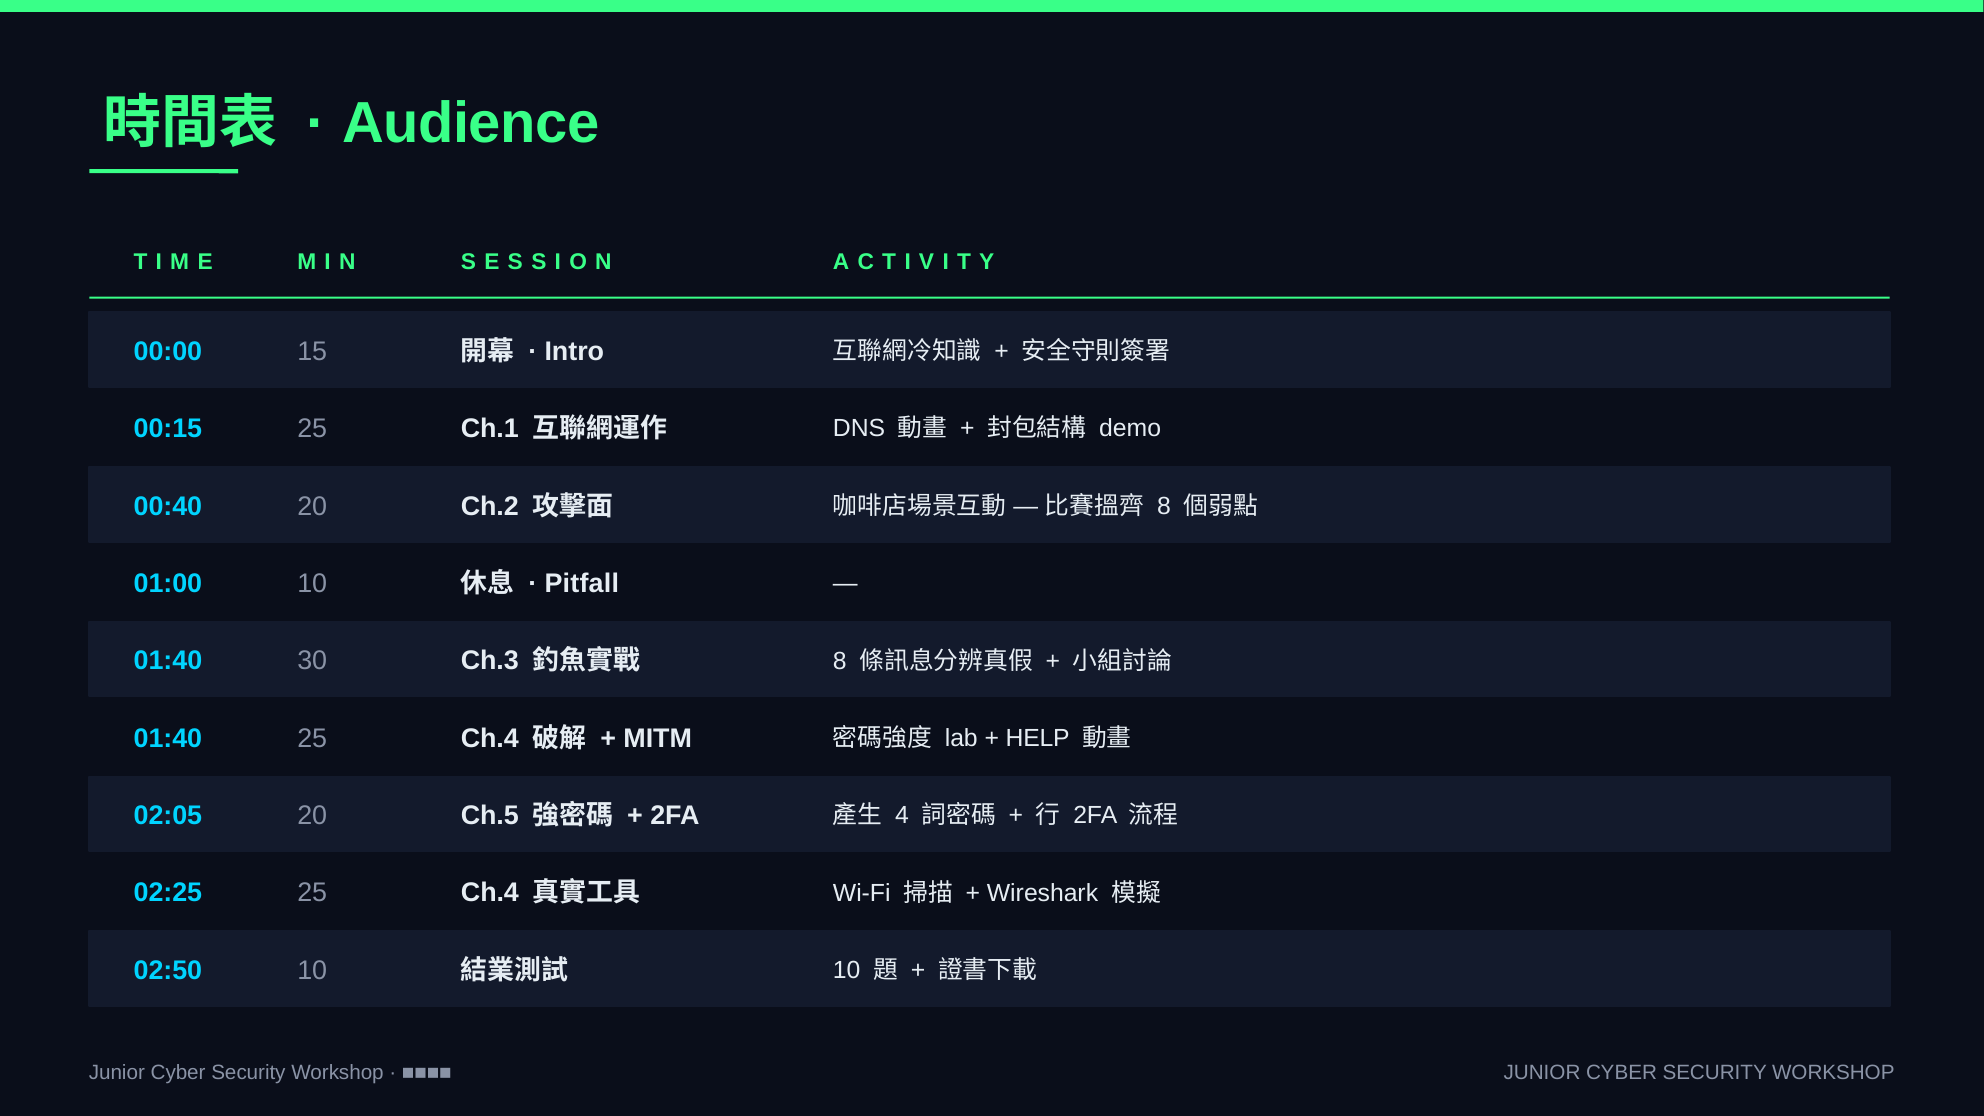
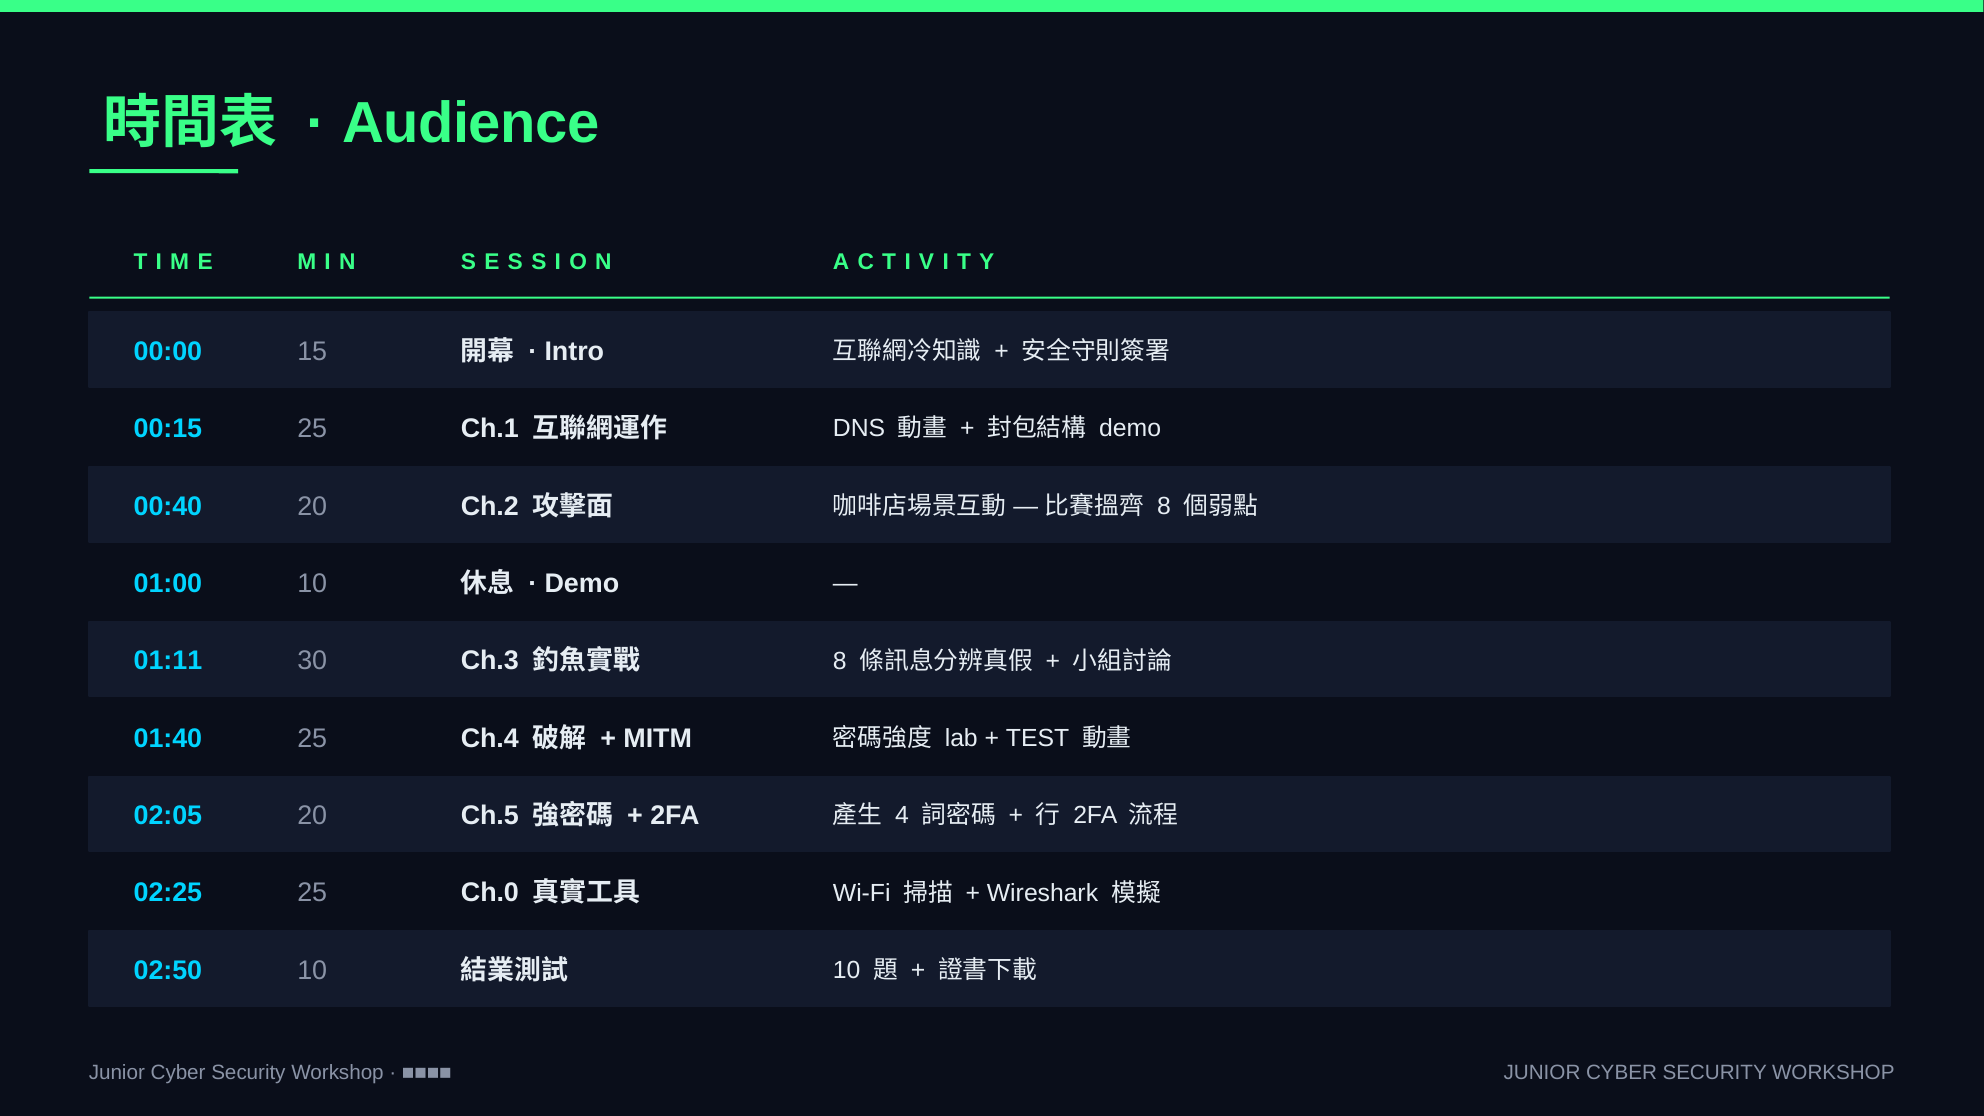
Pitfall: Pitfall -> Demo (582, 584)
01:40: 01:40 -> 01:11 (168, 661)
HELP: HELP -> TEST (1038, 738)
02:25 25 Ch.4: Ch.4 -> Ch.0 (490, 893)
